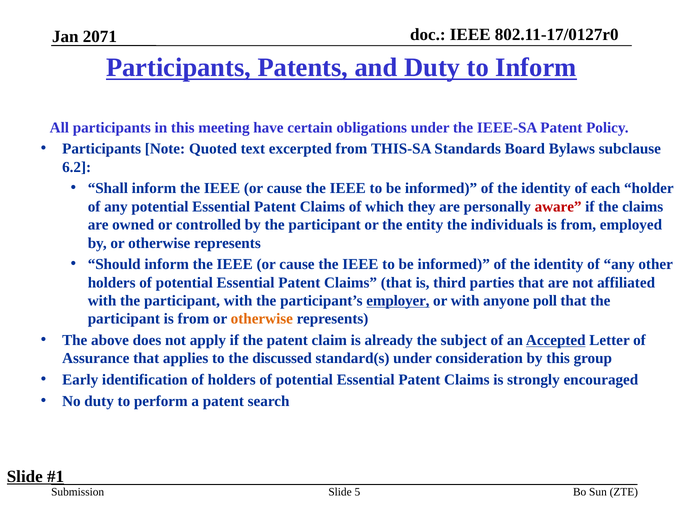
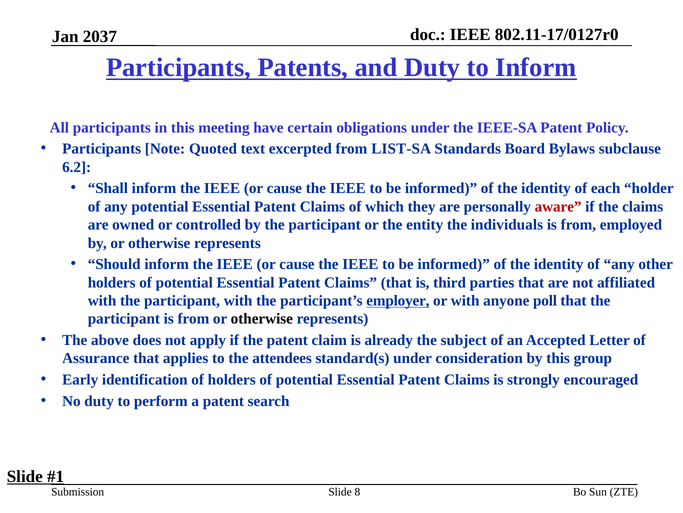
2071: 2071 -> 2037 (100, 36)
THIS-SA: THIS-SA -> LIST-SA (401, 149)
otherwise colour: orange -> black (262, 319)
Accepted underline: present -> none (556, 340)
discussed: discussed -> attendees (282, 358)
5: 5 -> 8 (357, 491)
